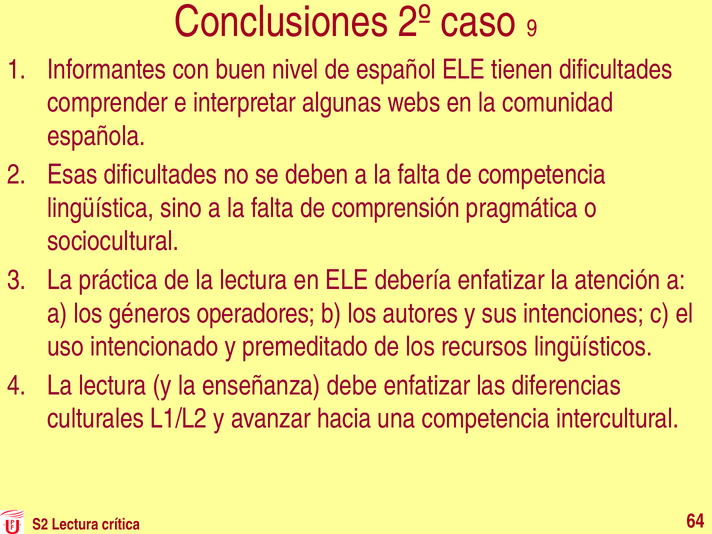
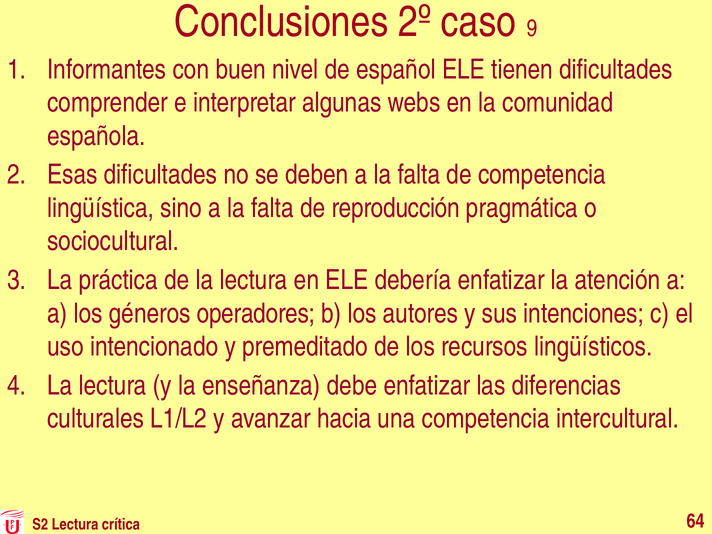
comprensión: comprensión -> reproducción (396, 208)
